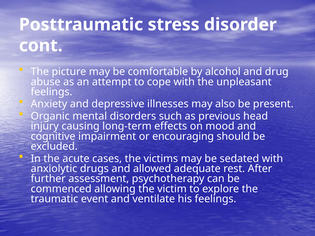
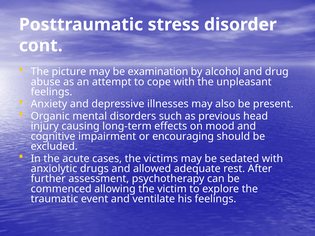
comfortable: comfortable -> examination (158, 72)
